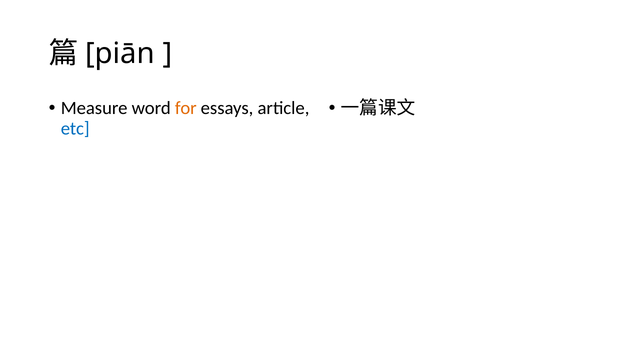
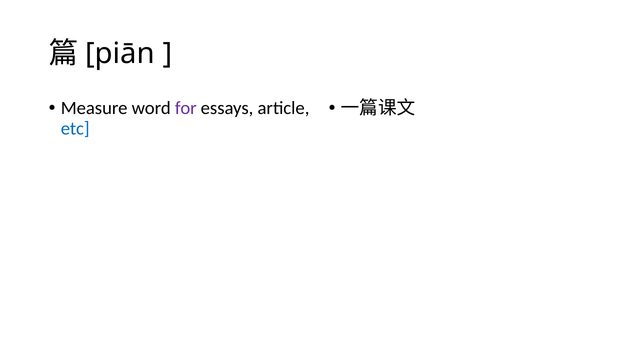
for colour: orange -> purple (186, 108)
